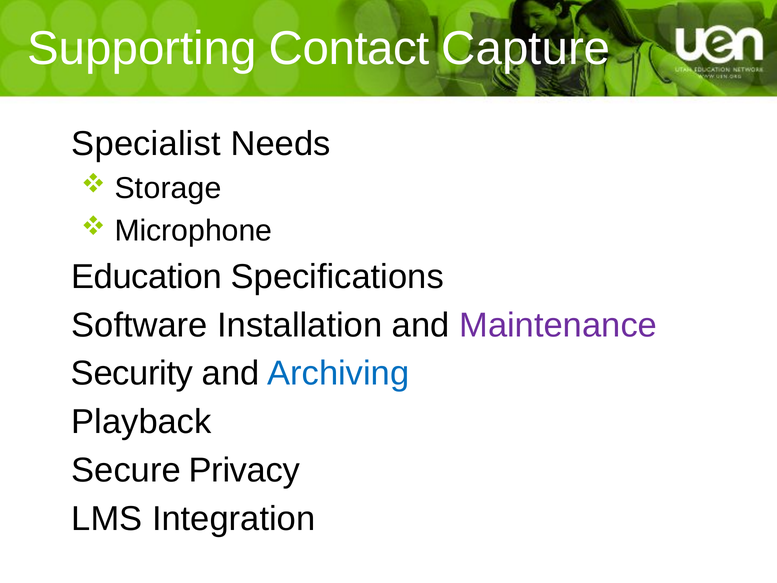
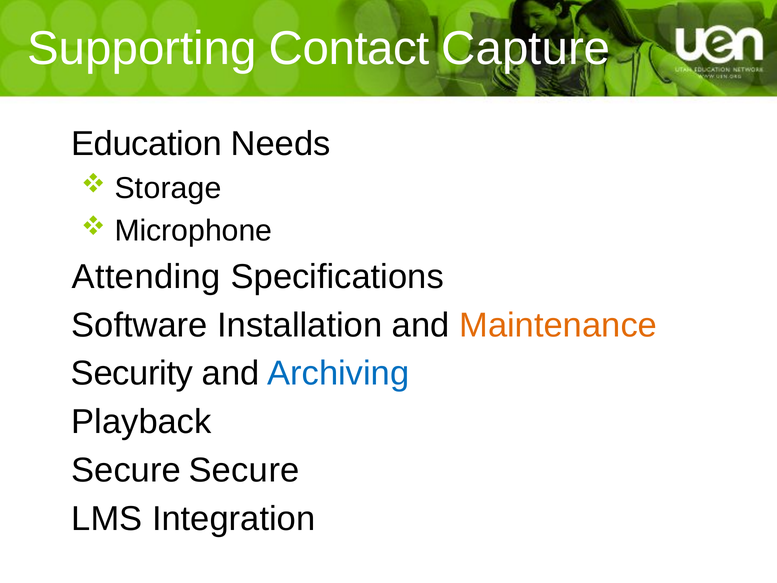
Specialist: Specialist -> Education (146, 144)
Education: Education -> Attending (146, 277)
Maintenance colour: purple -> orange (558, 325)
Secure Privacy: Privacy -> Secure (244, 470)
